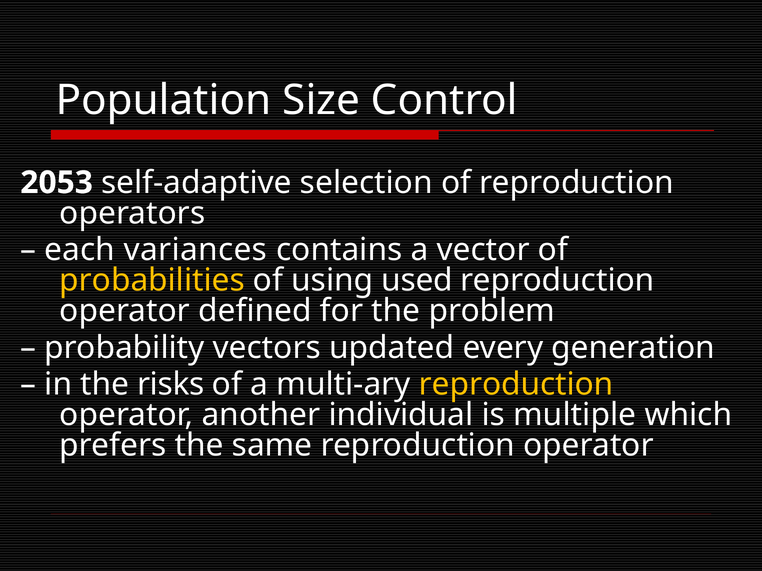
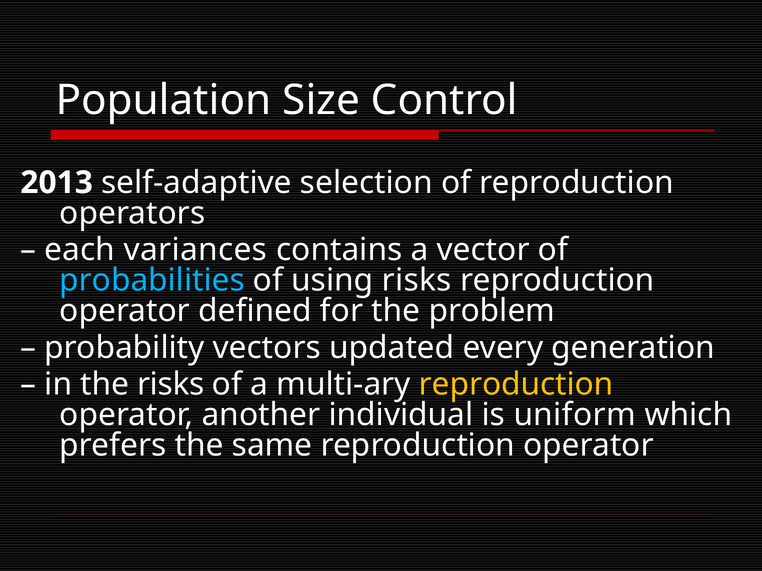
2053: 2053 -> 2013 (57, 183)
probabilities colour: yellow -> light blue (152, 281)
using used: used -> risks (417, 281)
multiple: multiple -> uniform (575, 415)
